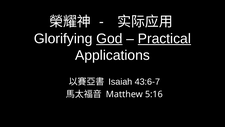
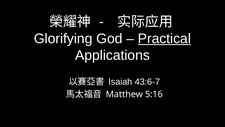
God underline: present -> none (109, 38)
